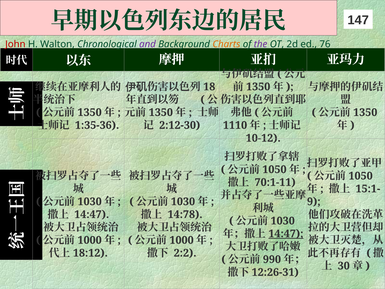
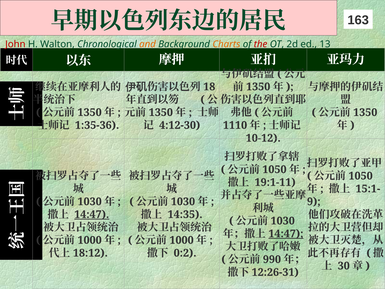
147: 147 -> 163 (358, 20)
and colour: purple -> orange (147, 44)
the colour: purple -> red (261, 44)
76: 76 -> 13 (325, 44)
2:12-30: 2:12-30 -> 4:12-30 (180, 125)
70:1-11: 70:1-11 -> 19:1-11 (275, 182)
14:47 underline: none -> present (92, 214)
14:78: 14:78 -> 14:35 (185, 214)
2:2: 2:2 -> 0:2 (185, 253)
